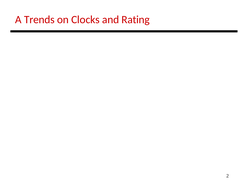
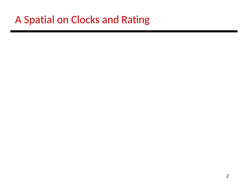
Trends: Trends -> Spatial (39, 20)
